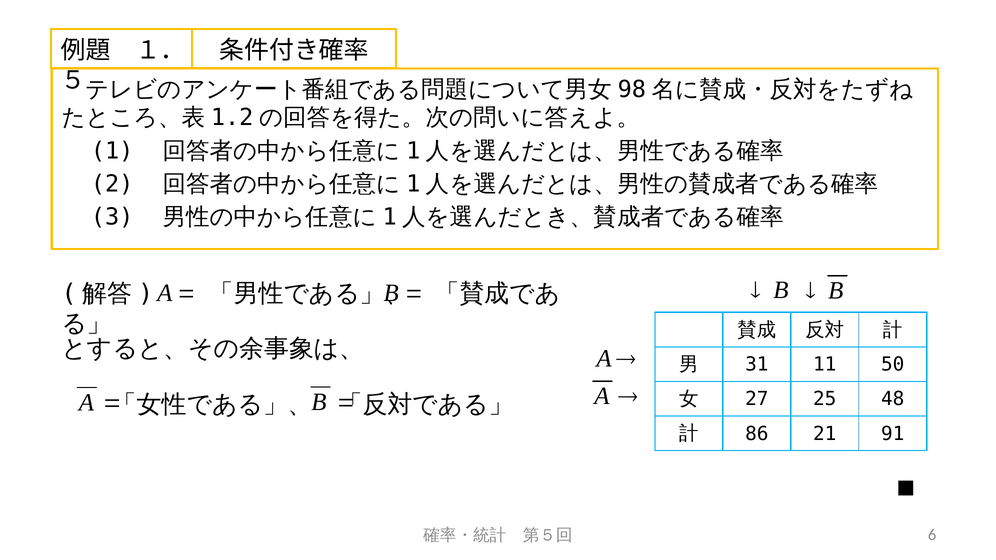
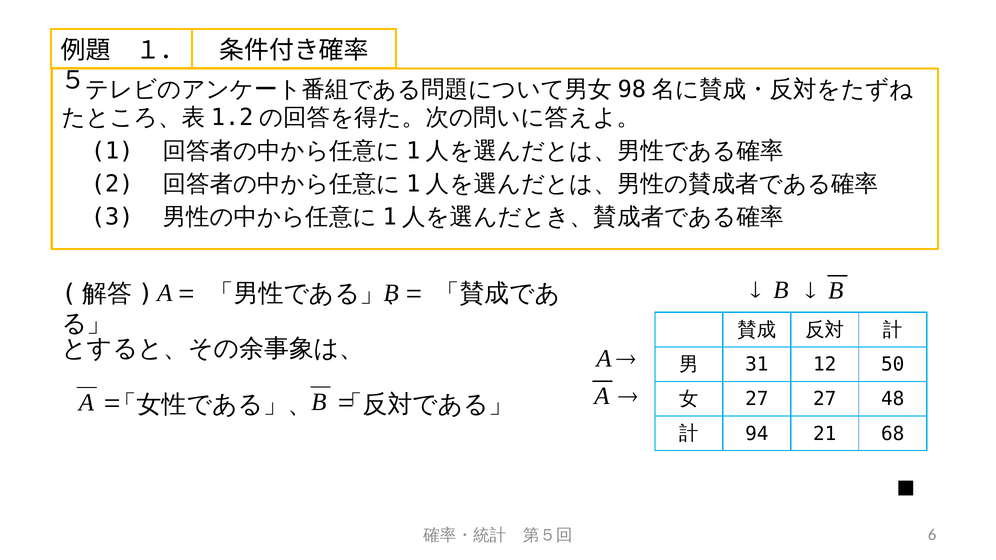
11: 11 -> 12 (825, 365)
27 25: 25 -> 27 (825, 399)
86: 86 -> 94 (757, 434)
91: 91 -> 68 (893, 434)
